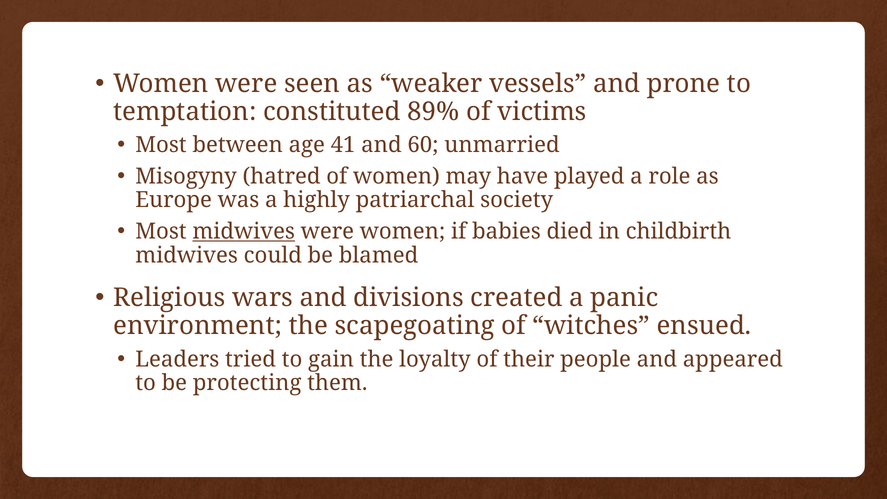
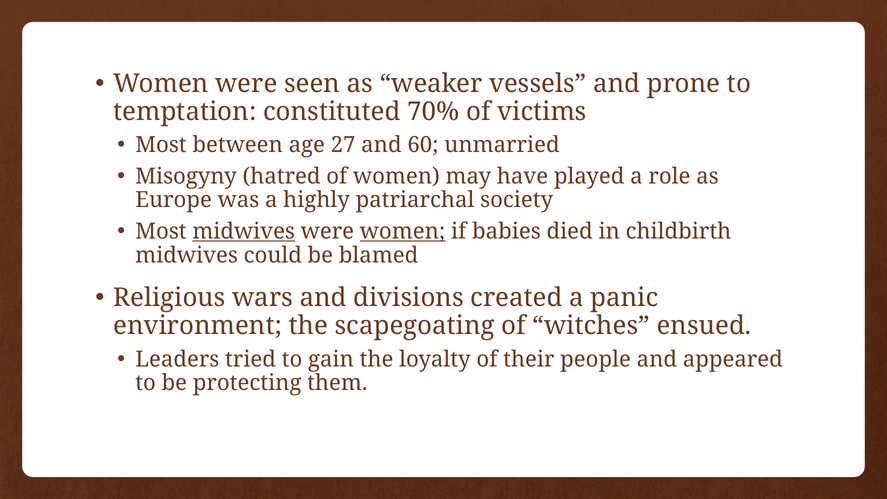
89%: 89% -> 70% (433, 112)
41: 41 -> 27 (343, 145)
women underline: none -> present (403, 232)
